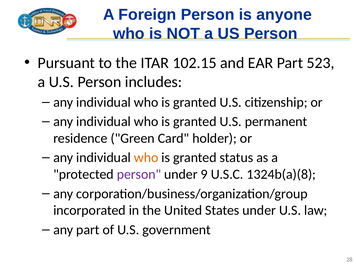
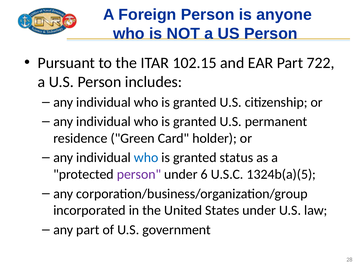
523: 523 -> 722 (321, 63)
who colour: orange -> blue (146, 158)
9: 9 -> 6 (204, 174)
1324b(a)(8: 1324b(a)(8 -> 1324b(a)(5 (281, 174)
